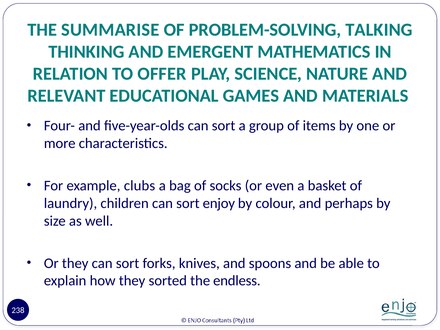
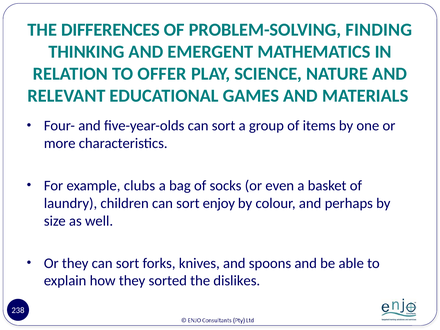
SUMMARISE: SUMMARISE -> DIFFERENCES (110, 30)
TALKING: TALKING -> FINDING (379, 30)
endless: endless -> dislikes (237, 281)
